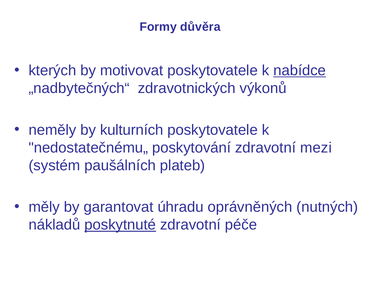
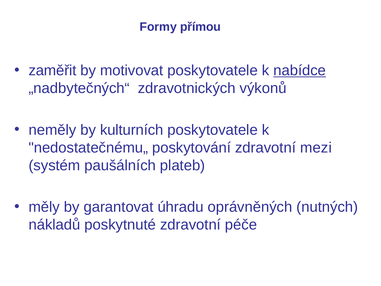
důvěra: důvěra -> přímou (200, 27)
kterých: kterých -> zaměřit (52, 70)
poskytnuté underline: present -> none (120, 225)
